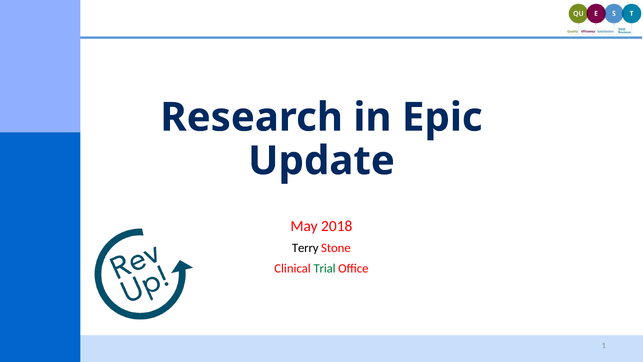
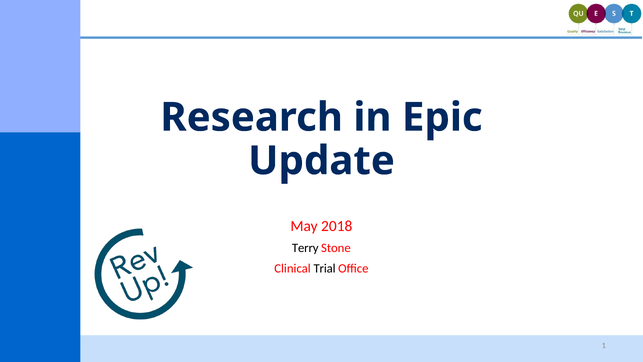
Trial colour: green -> black (325, 268)
